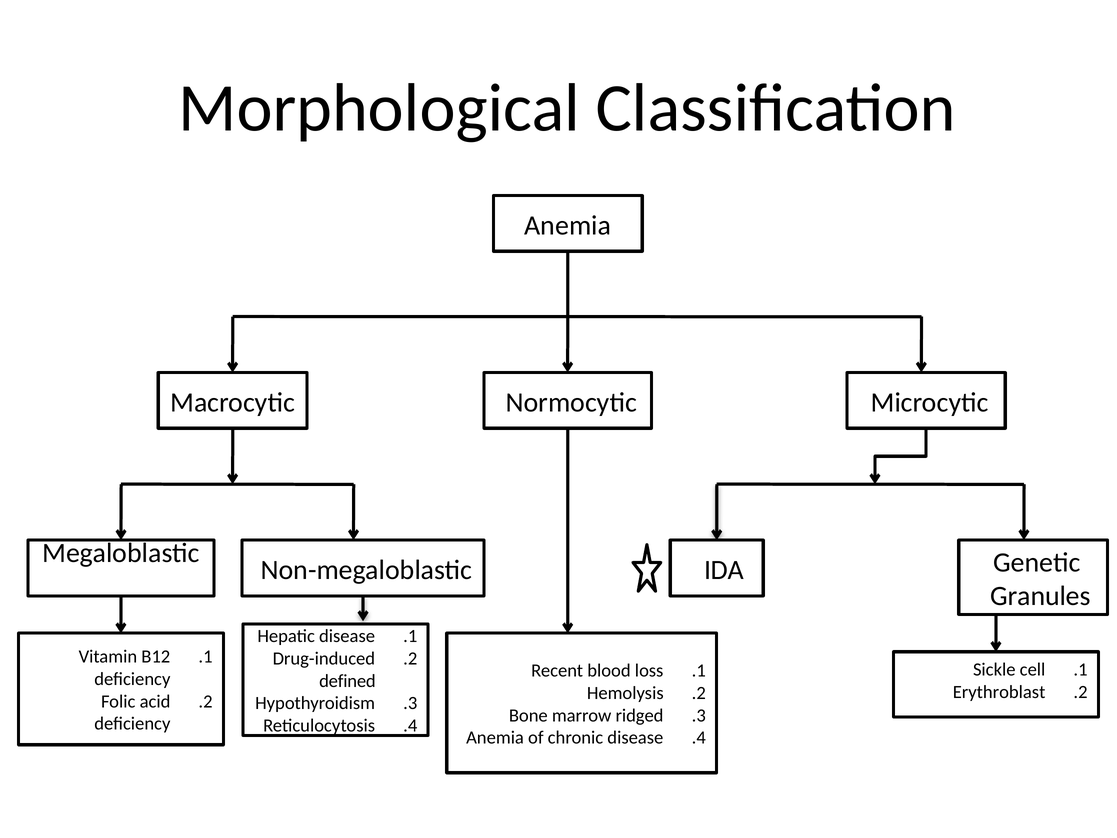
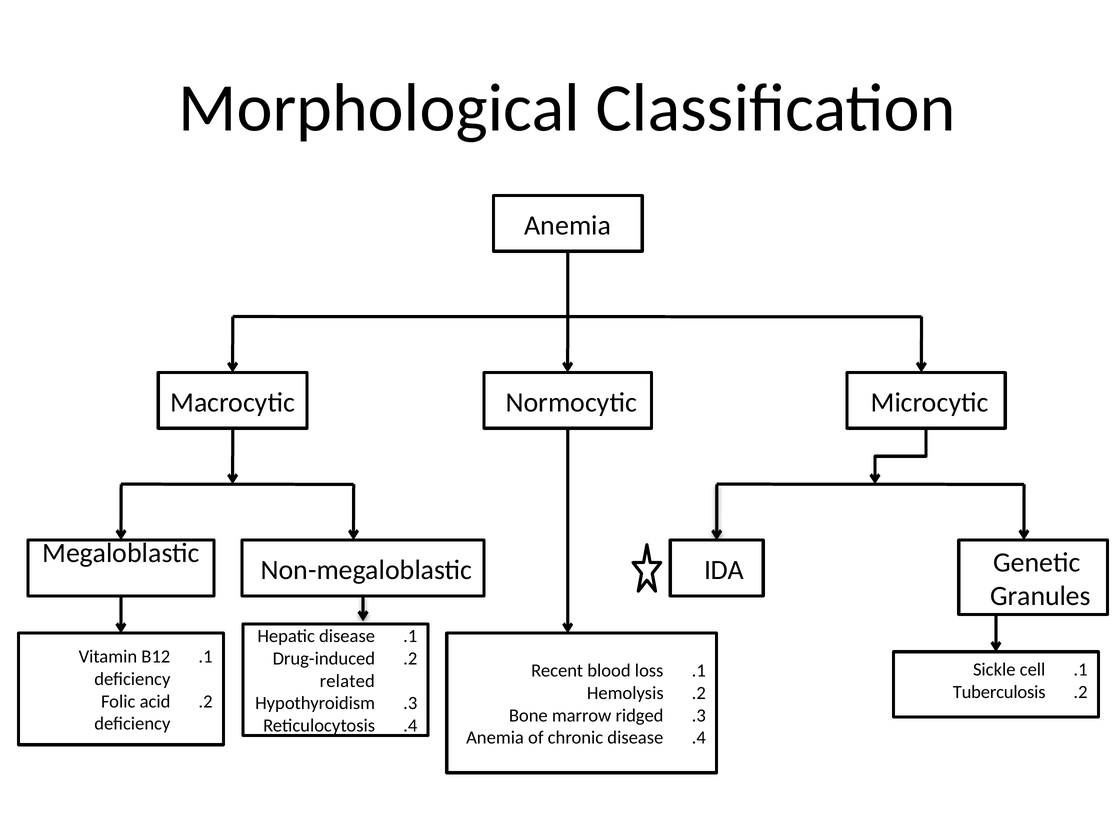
defined: defined -> related (347, 681)
Erythroblast: Erythroblast -> Tuberculosis (999, 692)
